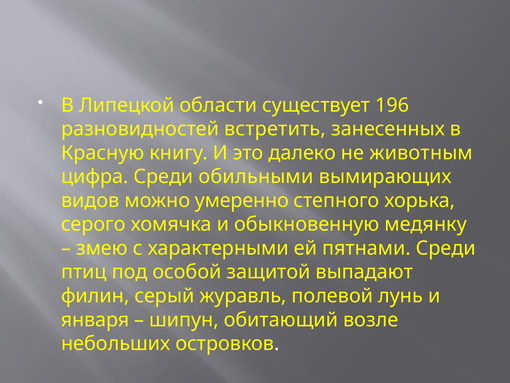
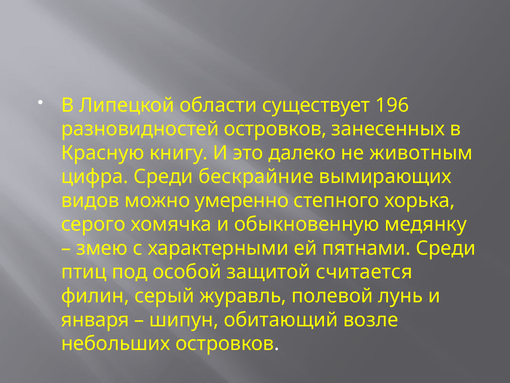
разновидностей встретить: встретить -> островков (275, 129)
обильными: обильными -> бескрайние (256, 176)
выпадают: выпадают -> считается (364, 272)
